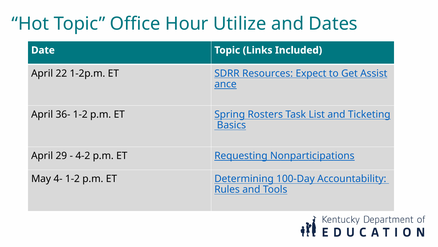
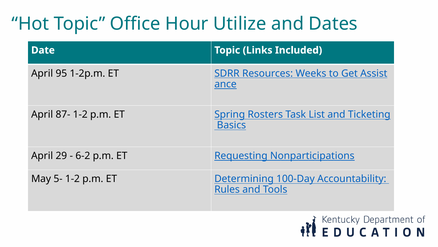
22: 22 -> 95 (61, 73)
Expect: Expect -> Weeks (311, 73)
36-: 36- -> 87- (63, 114)
4-2: 4-2 -> 6-2 (83, 155)
4-: 4- -> 5- (58, 178)
